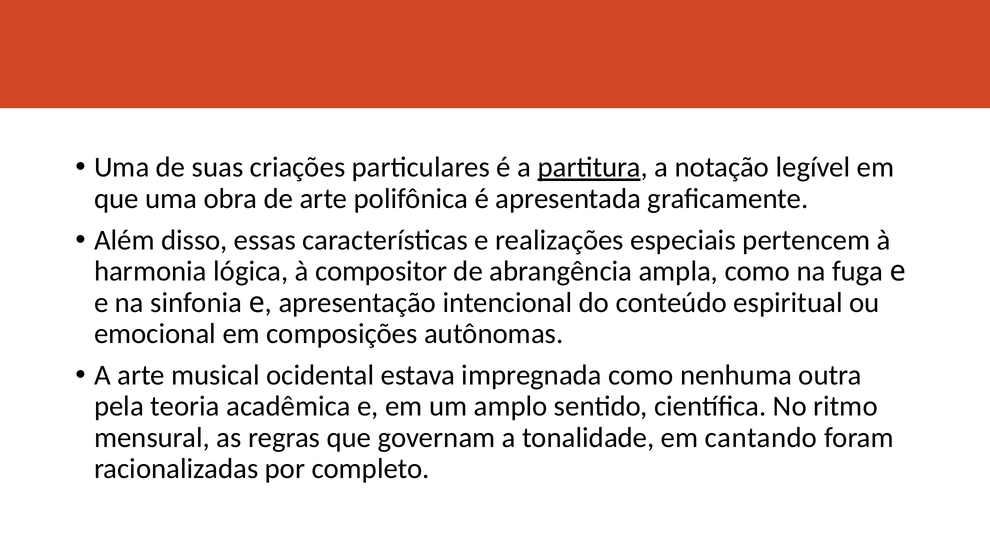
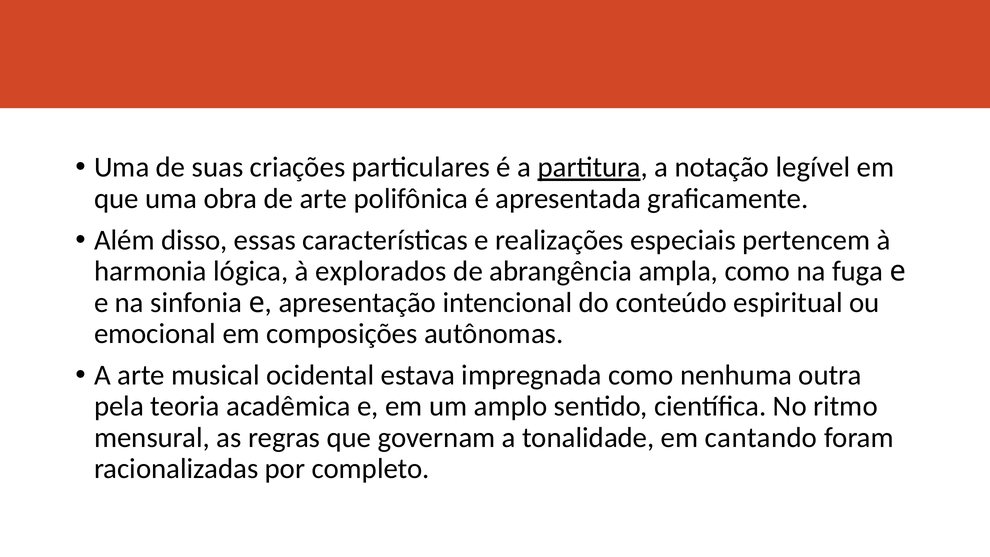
compositor: compositor -> explorados (381, 271)
